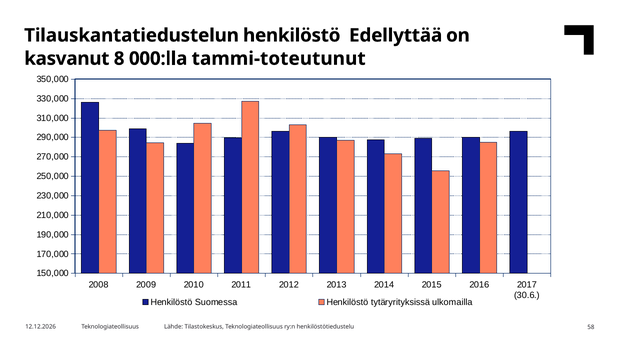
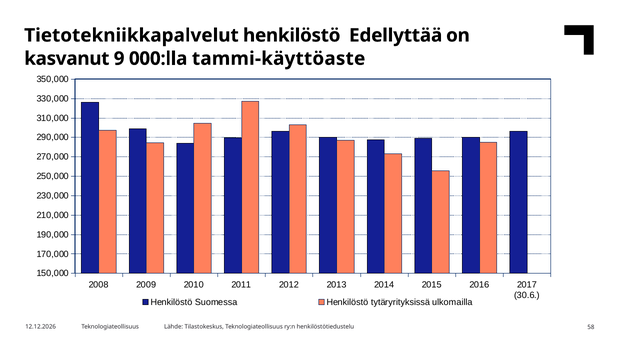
Tilauskantatiedustelun: Tilauskantatiedustelun -> Tietotekniikkapalvelut (131, 35)
8: 8 -> 9 (119, 59)
tammi-toteutunut: tammi-toteutunut -> tammi-käyttöaste (279, 59)
